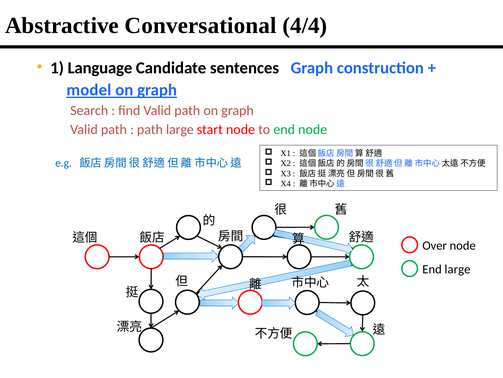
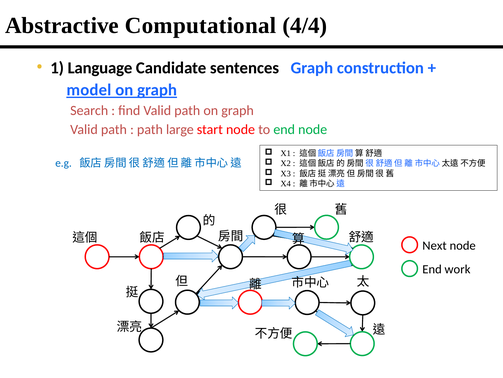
Conversational: Conversational -> Computational (201, 26)
Over: Over -> Next (435, 245)
End large: large -> work (457, 269)
